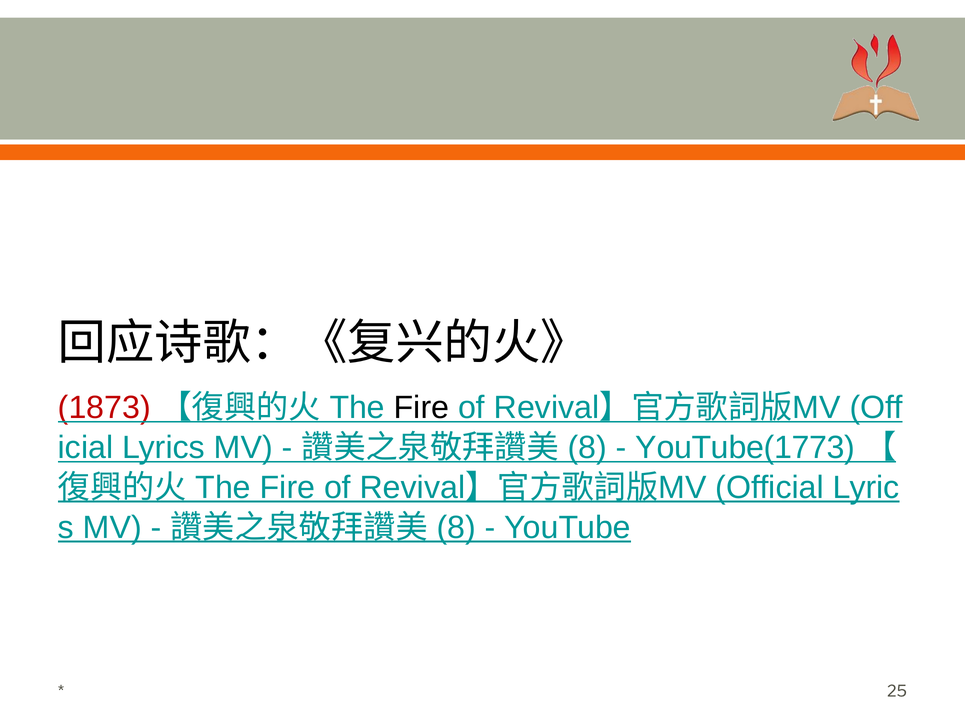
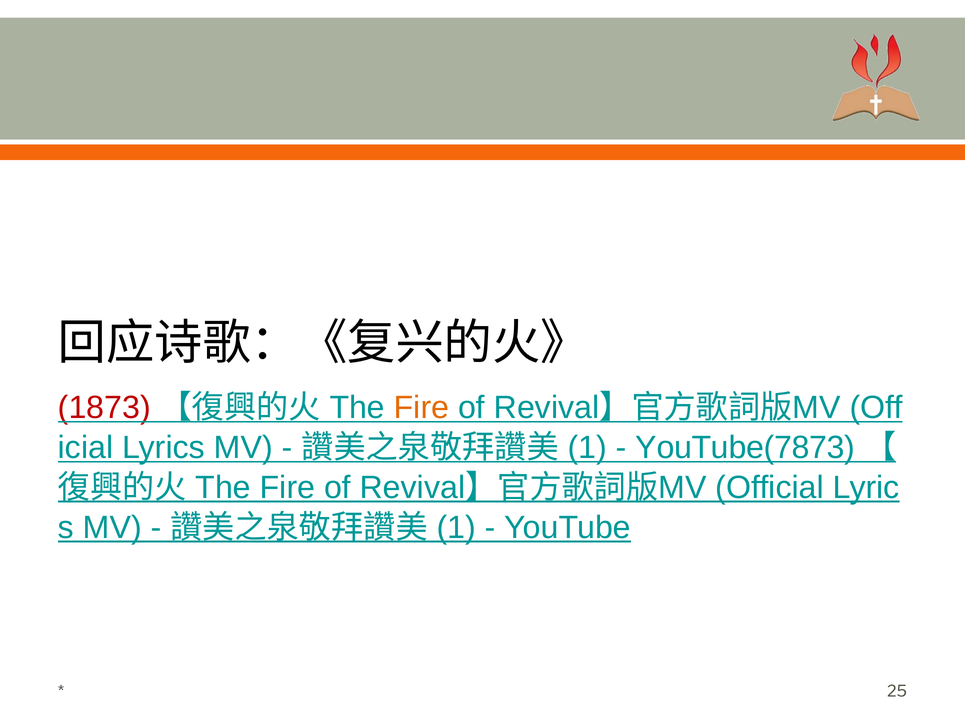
Fire colour: black -> orange (421, 408)
8: 8 -> 1 (587, 447)
YouTube(1773: YouTube(1773 -> YouTube(7873 (745, 447)
8: 8 -> 1 (456, 527)
